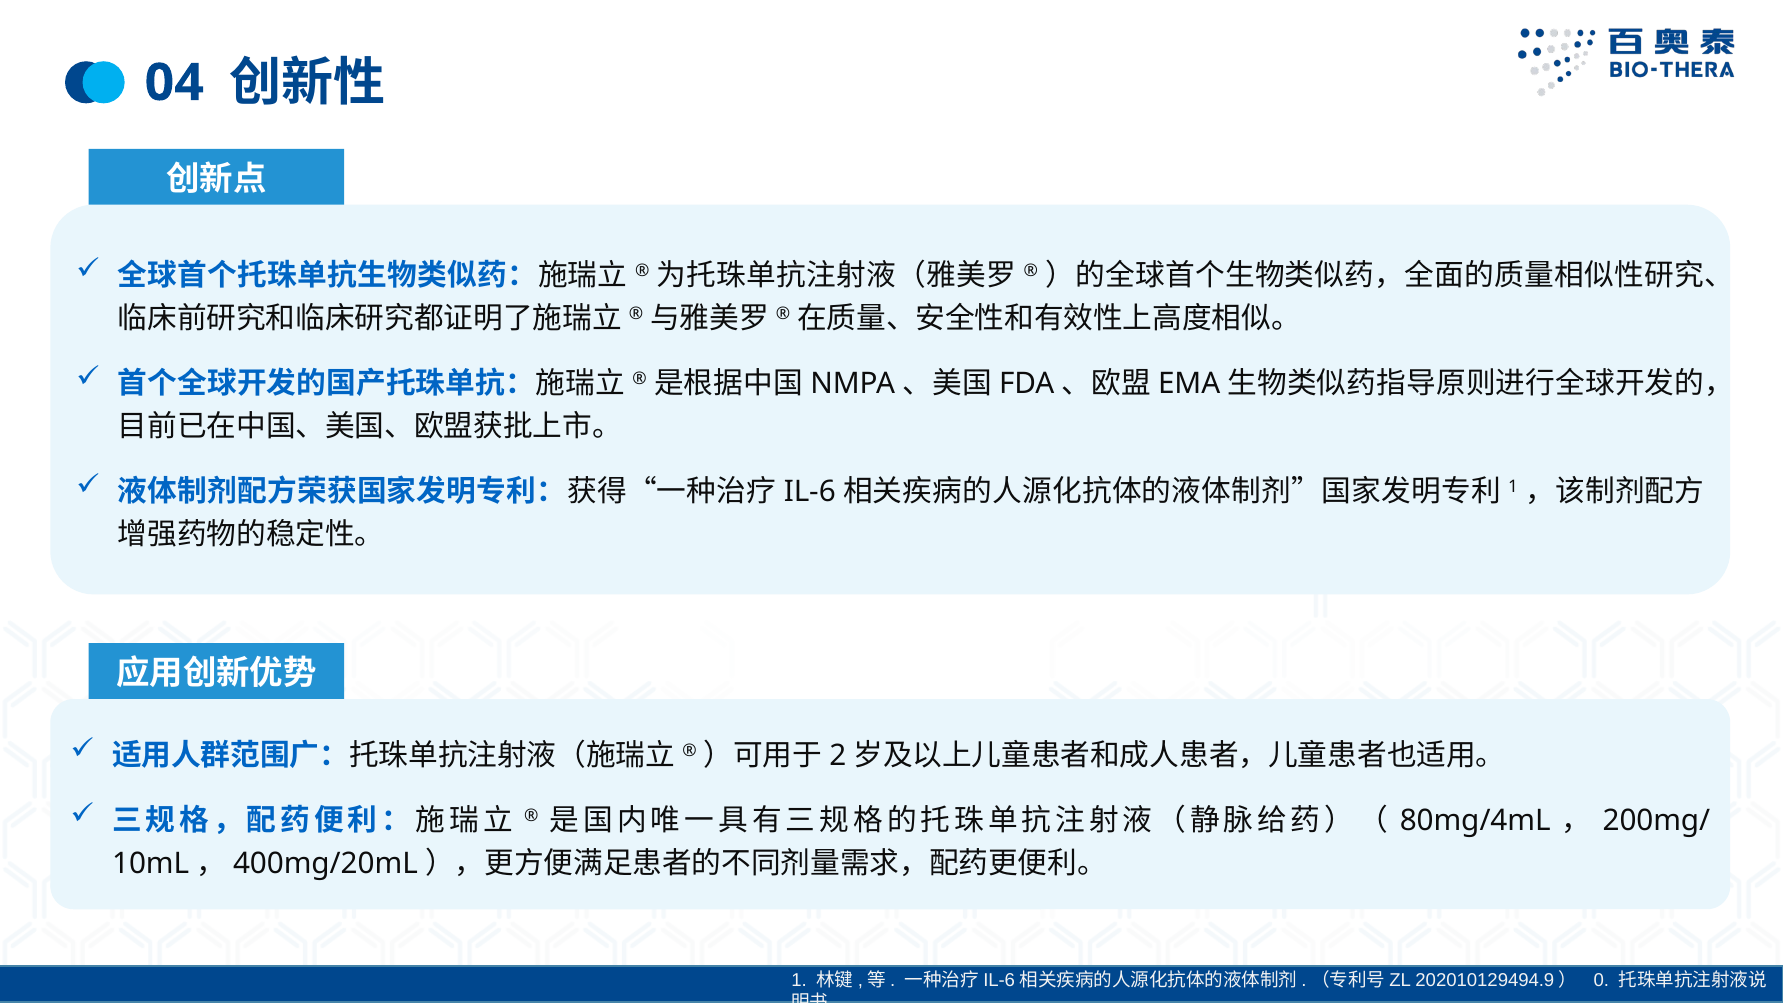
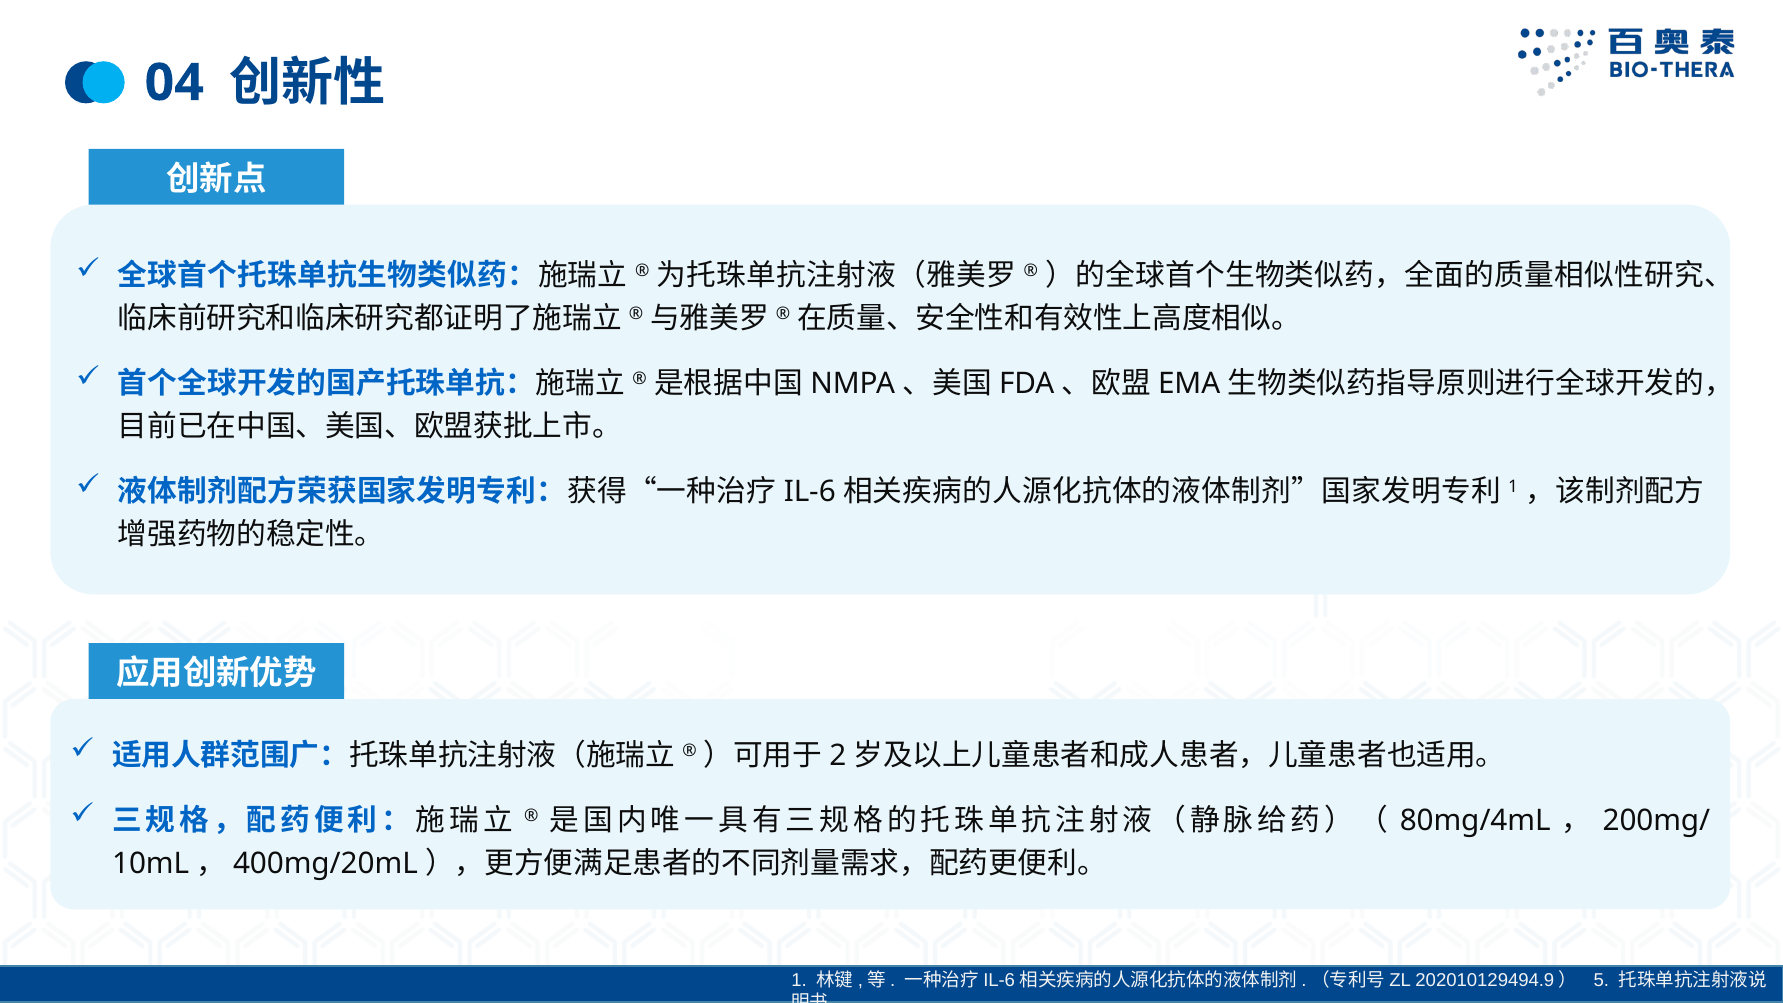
0: 0 -> 5 (1601, 980)
